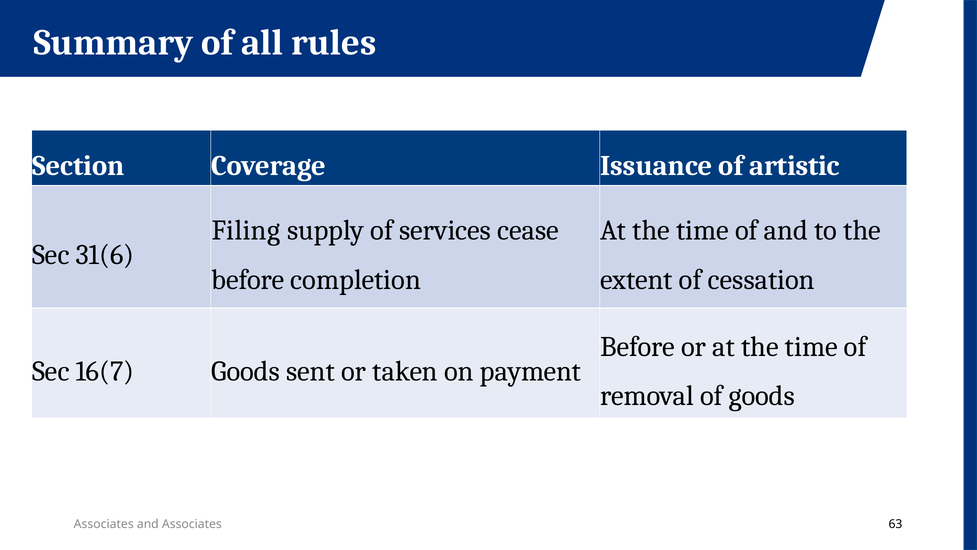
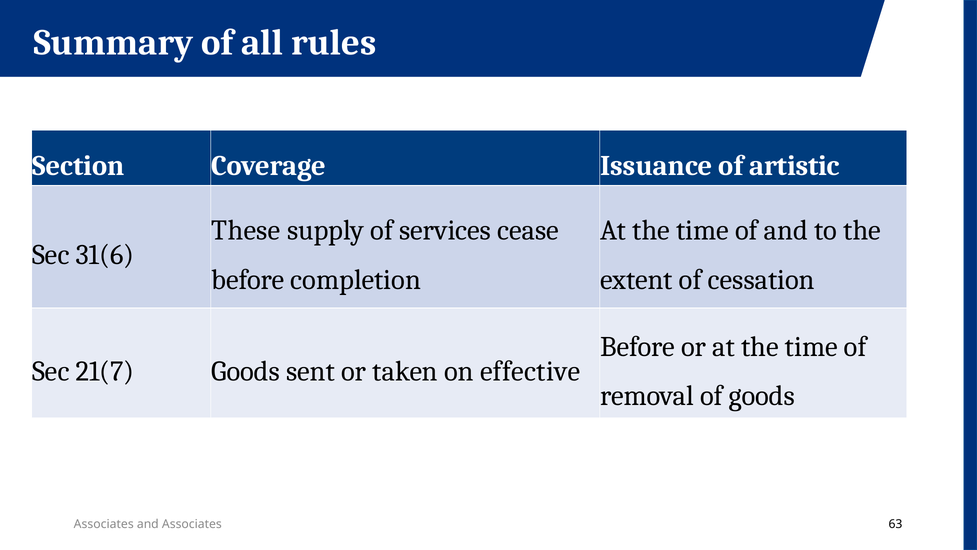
Filing: Filing -> These (246, 230)
16(7: 16(7 -> 21(7 (105, 371)
payment: payment -> effective (530, 371)
